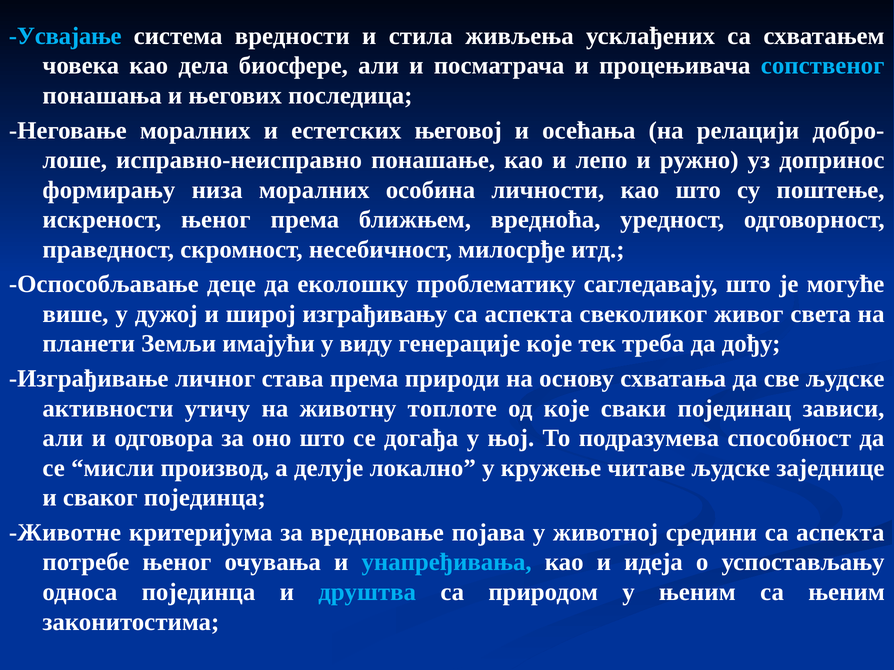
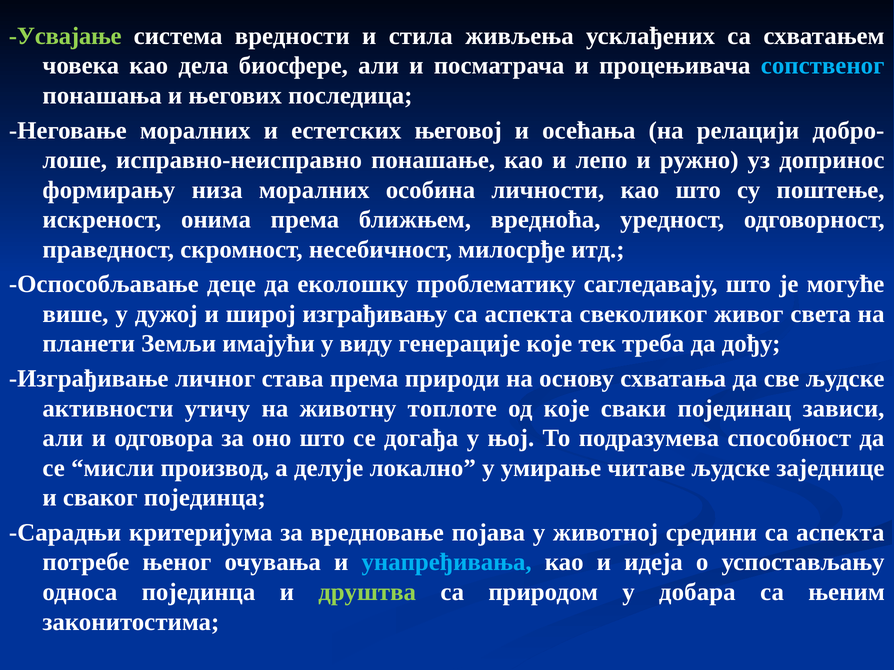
Усвајање colour: light blue -> light green (65, 36)
искреност њеног: њеног -> онима (216, 220)
кружење: кружење -> умирање (551, 468)
Животне: Животне -> Сарадњи (65, 533)
друштва colour: light blue -> light green (367, 592)
у њеним: њеним -> добара (697, 592)
